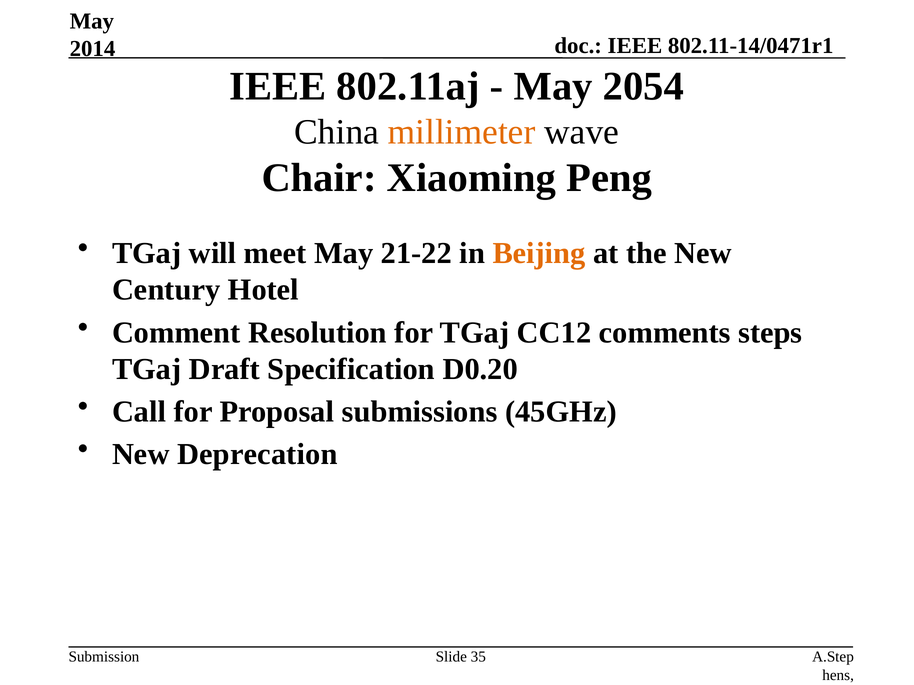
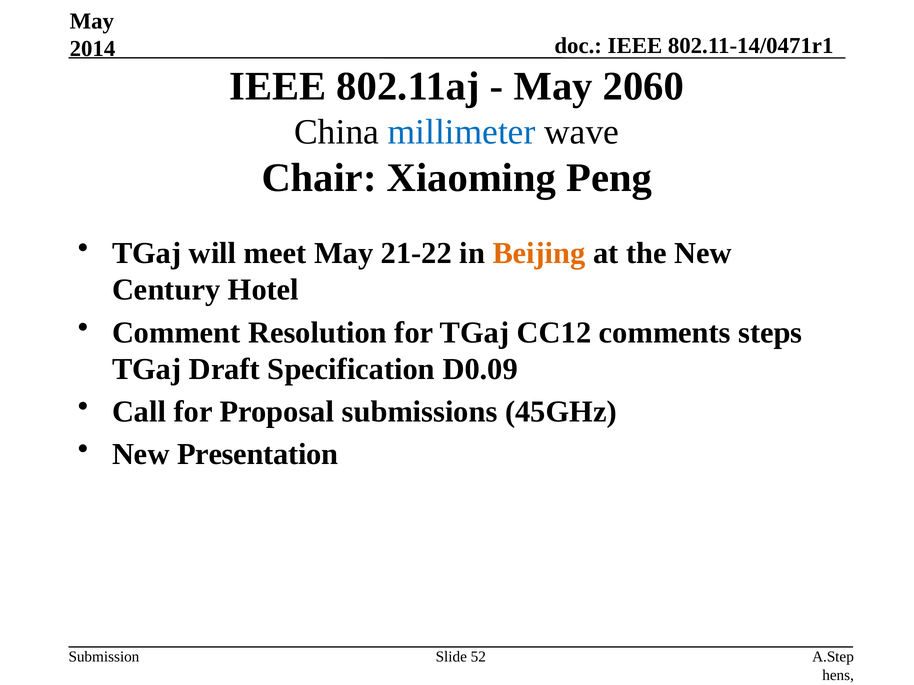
2054: 2054 -> 2060 (643, 87)
millimeter colour: orange -> blue (462, 132)
D0.20: D0.20 -> D0.09 (480, 369)
Deprecation: Deprecation -> Presentation (258, 455)
35: 35 -> 52 (478, 657)
